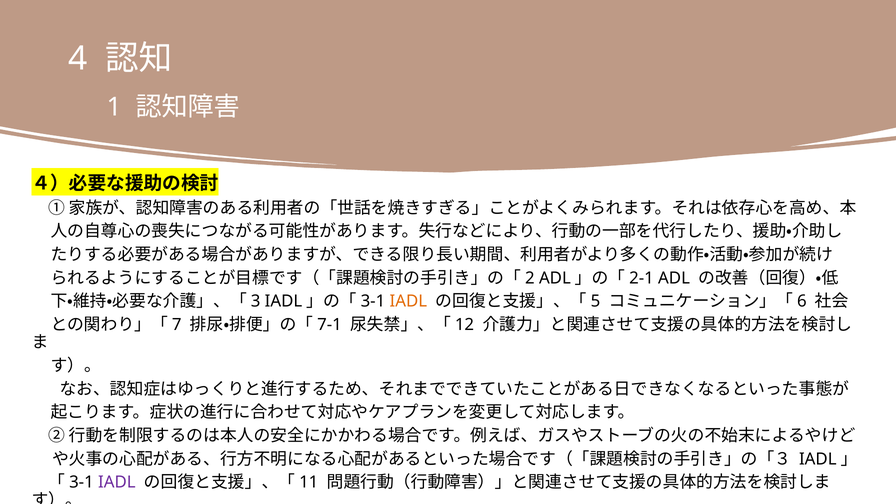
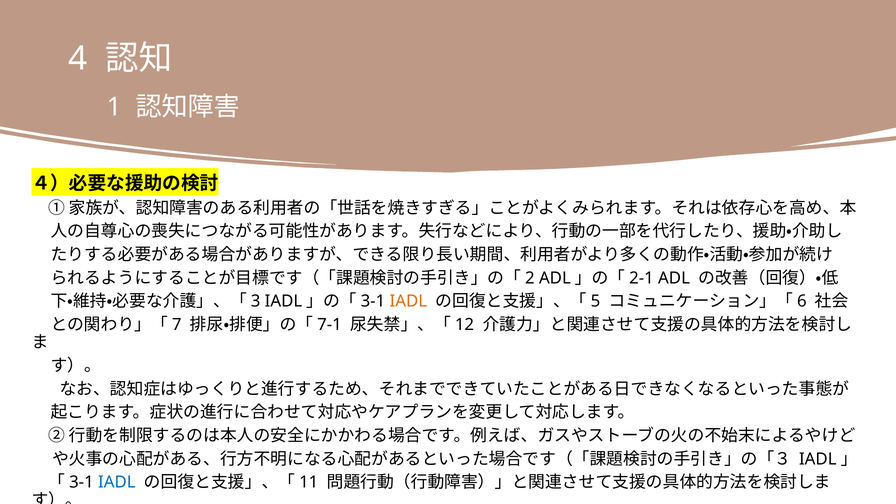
IADL colour: purple -> blue (117, 482)
